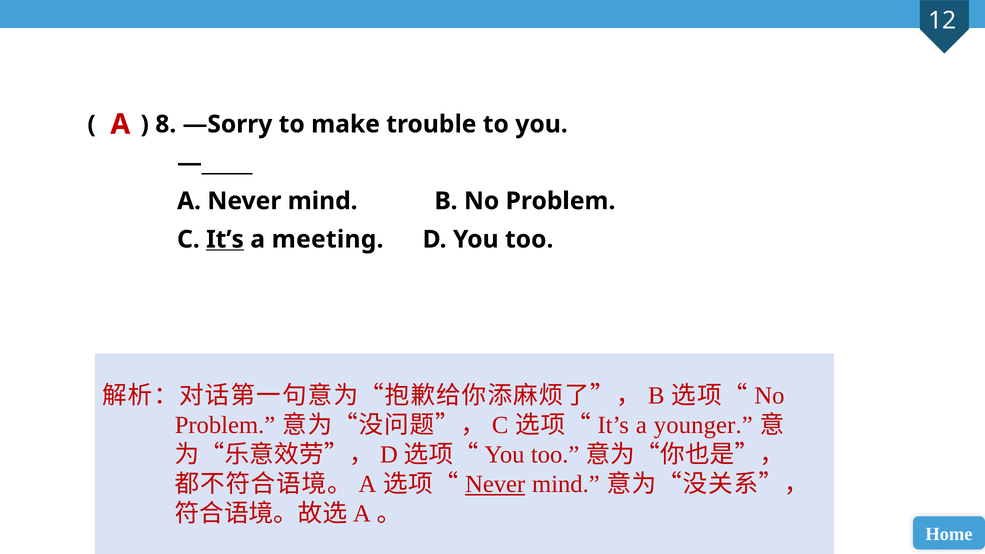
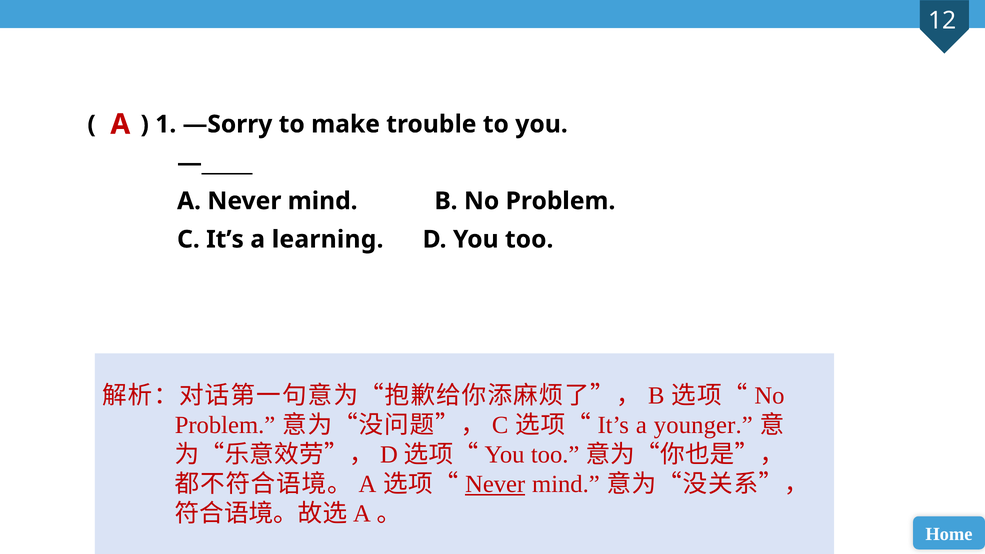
8: 8 -> 1 (166, 124)
It’s underline: present -> none (225, 239)
meeting: meeting -> learning (328, 239)
